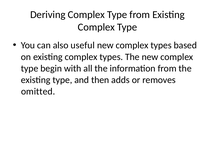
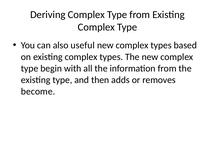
omitted: omitted -> become (38, 91)
